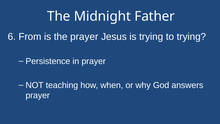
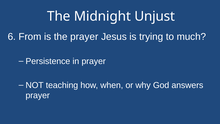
Father: Father -> Unjust (155, 16)
to trying: trying -> much (191, 37)
